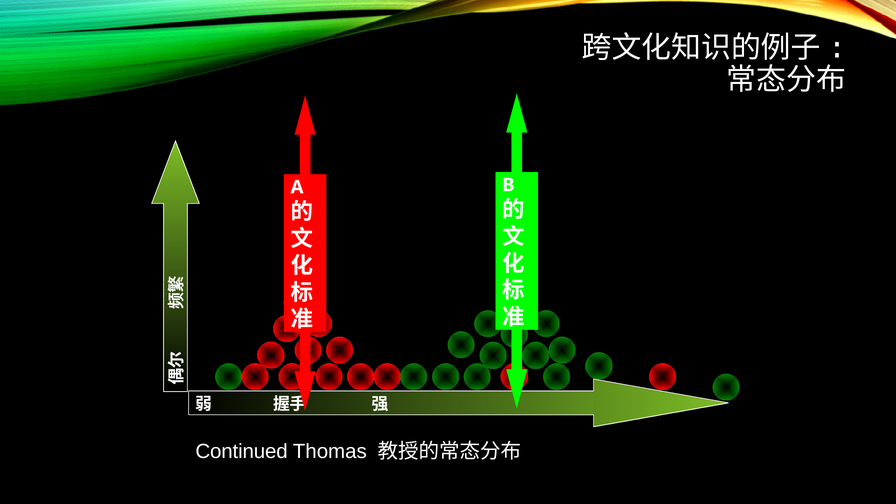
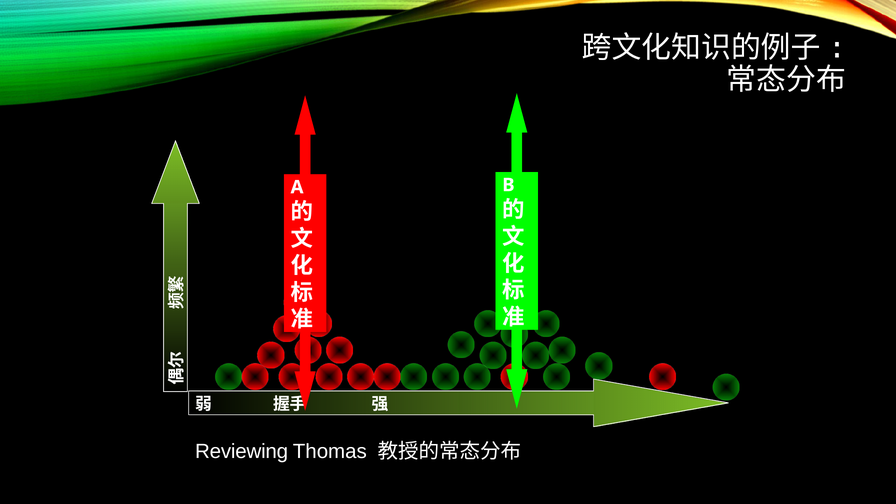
Continued: Continued -> Reviewing (242, 452)
